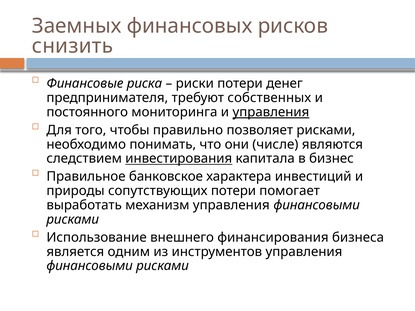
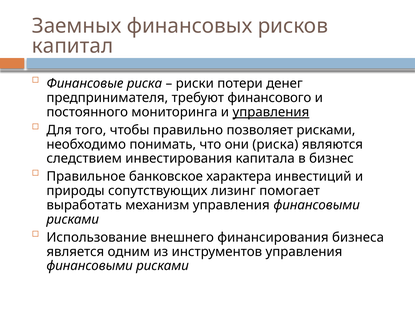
снизить: снизить -> капитал (73, 46)
собственных: собственных -> финансового (269, 98)
они числе: числе -> риска (275, 144)
инвестирования underline: present -> none (179, 159)
сопутствующих потери: потери -> лизинг (233, 191)
